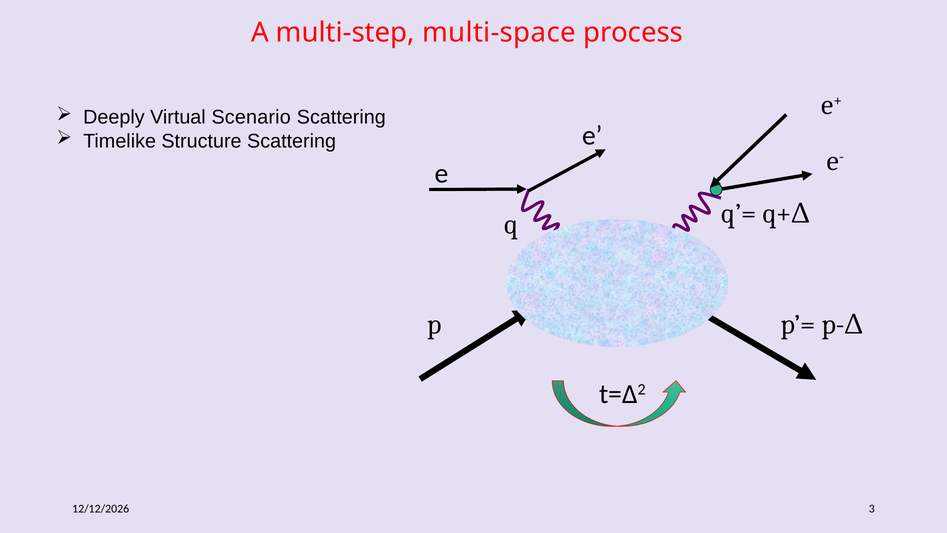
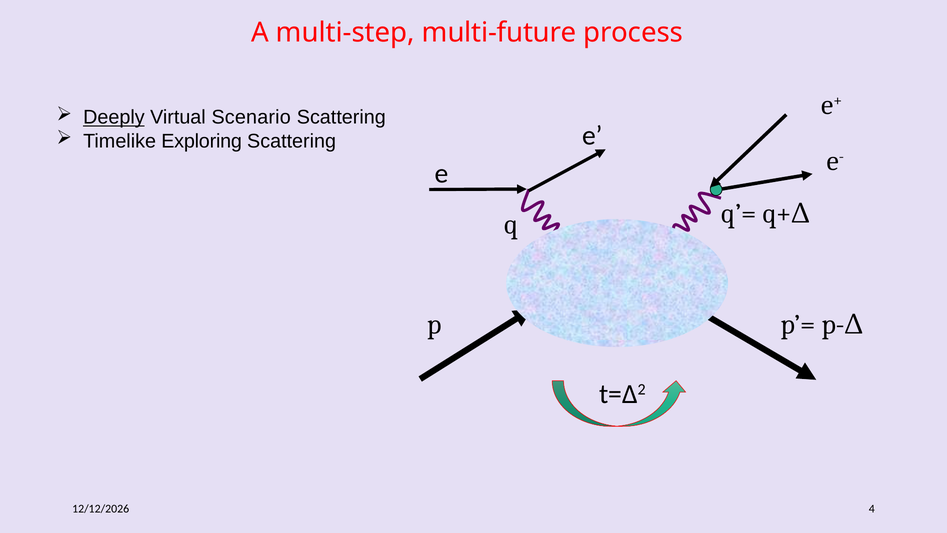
multi-space: multi-space -> multi-future (499, 33)
Deeply underline: none -> present (114, 117)
Structure: Structure -> Exploring (202, 141)
3: 3 -> 4 (872, 509)
